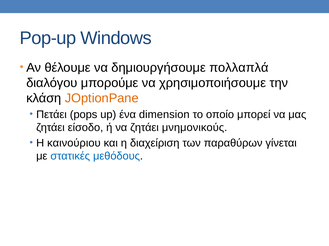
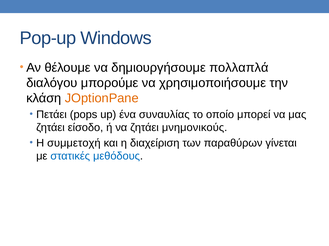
dimension: dimension -> συναυλίας (164, 115)
καινούριου: καινούριου -> συμμετοχή (74, 143)
